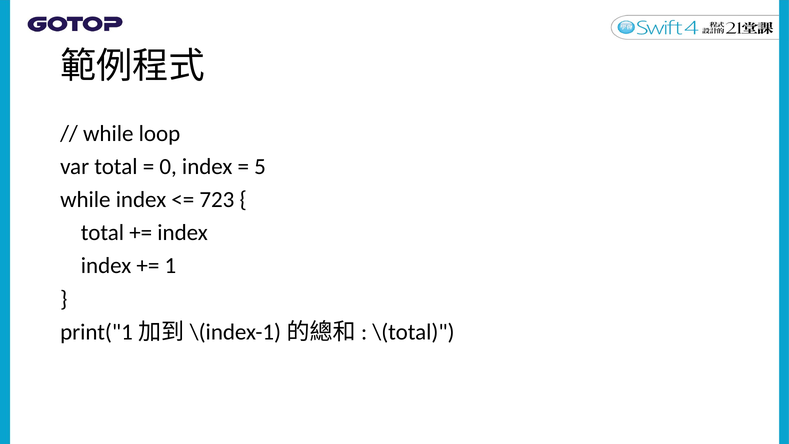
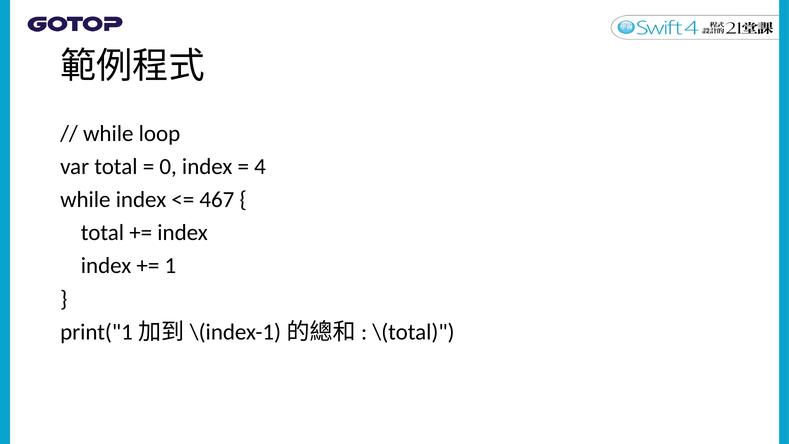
5: 5 -> 4 (260, 166)
723: 723 -> 467 (217, 200)
